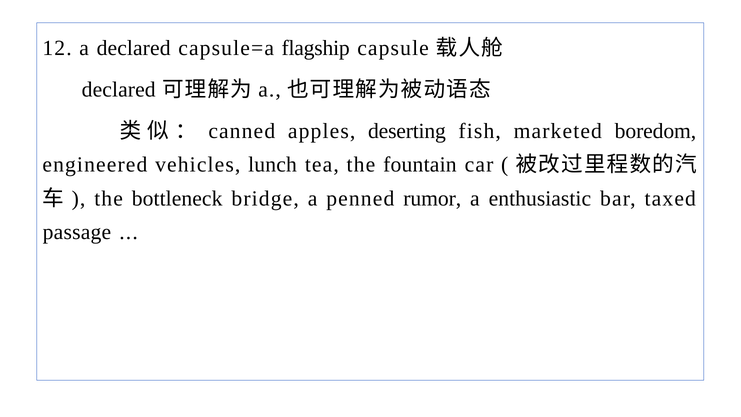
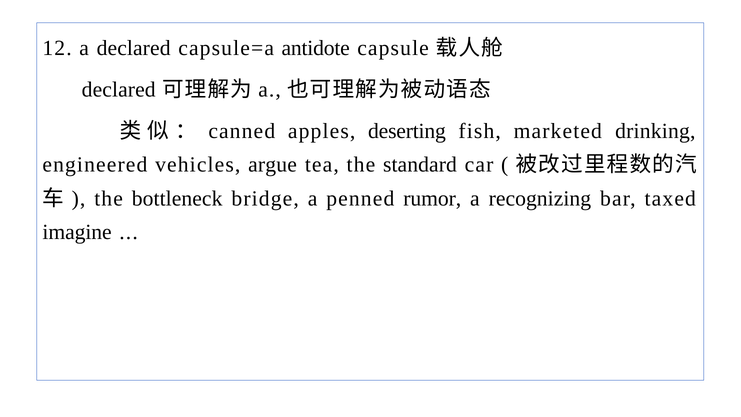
flagship: flagship -> antidote (316, 48)
boredom: boredom -> drinking (655, 131)
lunch: lunch -> argue (273, 165)
fountain: fountain -> standard (420, 165)
enthusiastic: enthusiastic -> recognizing (540, 198)
passage: passage -> imagine (77, 232)
